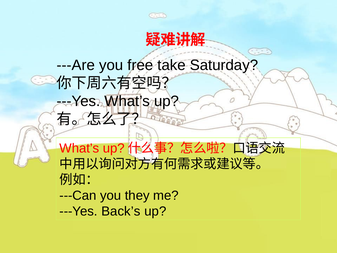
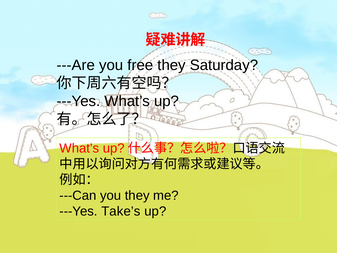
free take: take -> they (172, 65)
Back’s: Back’s -> Take’s (121, 211)
